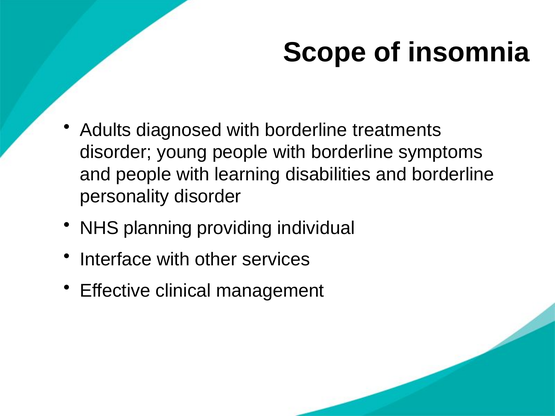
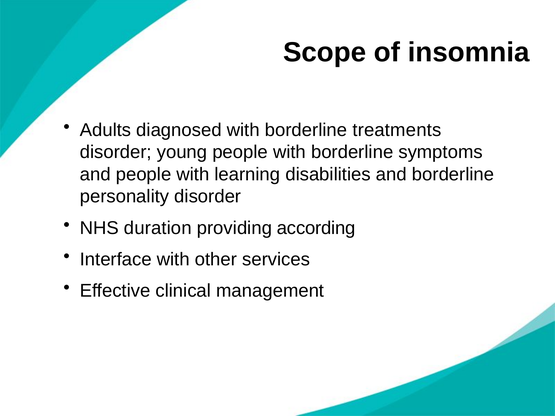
planning: planning -> duration (158, 228)
individual: individual -> according (316, 228)
